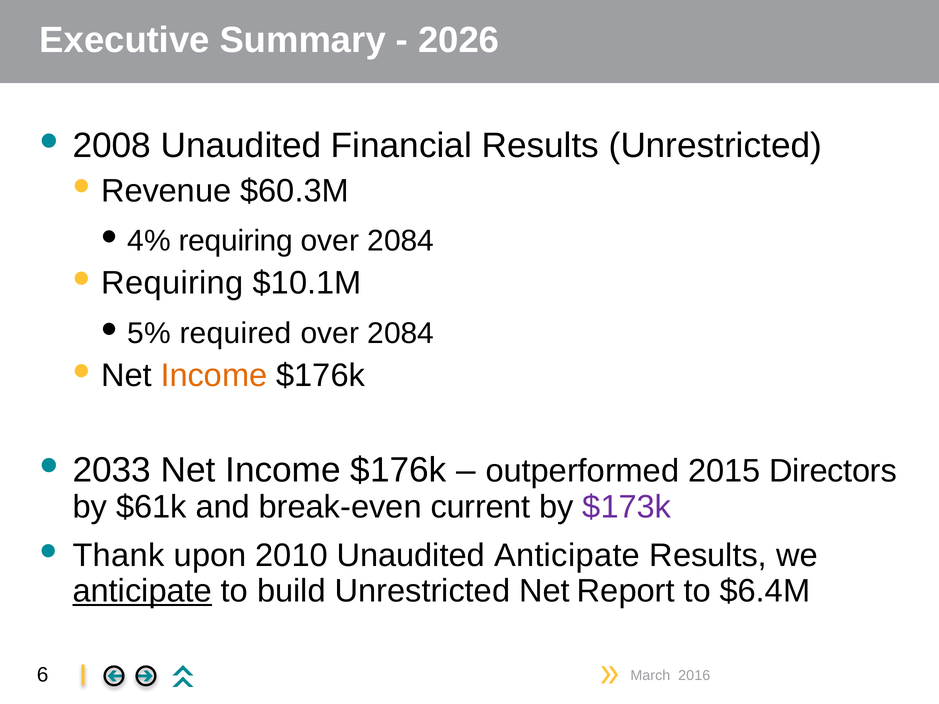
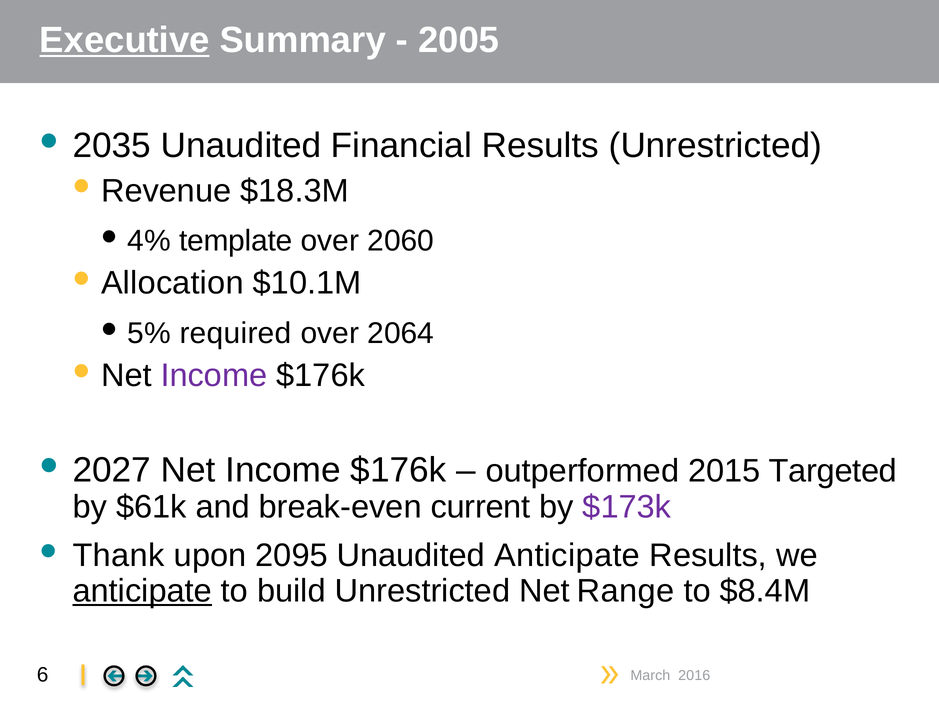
Executive underline: none -> present (125, 40)
2026: 2026 -> 2005 (459, 40)
2008: 2008 -> 2035 (112, 146)
$60.3M: $60.3M -> $18.3M (295, 191)
requiring: requiring -> template (236, 241)
2084: 2084 -> 2060 (401, 241)
Requiring: Requiring -> Allocation (172, 283)
2084: 2084 -> 2064 (401, 333)
Income colour: orange -> purple (214, 376)
2033: 2033 -> 2027 (112, 470)
Directors: Directors -> Targeted (833, 471)
2010: 2010 -> 2095 (292, 556)
Report: Report -> Range (626, 591)
$6.4M: $6.4M -> $8.4M (765, 591)
